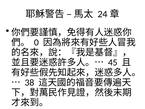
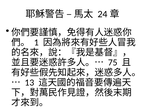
0: 0 -> 1 (36, 42)
45: 45 -> 75 (113, 62)
38: 38 -> 13 (29, 82)
